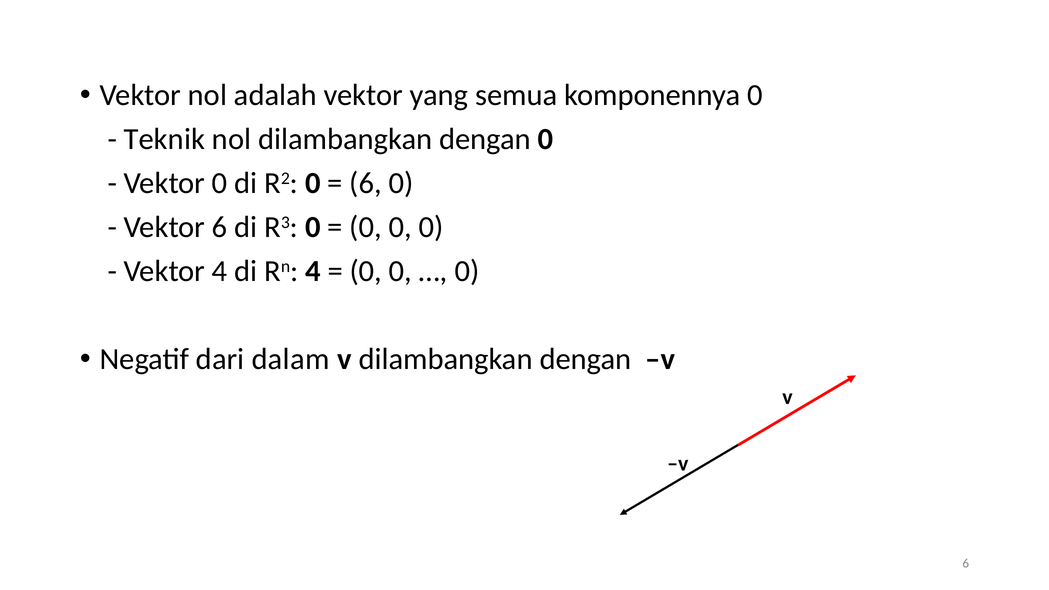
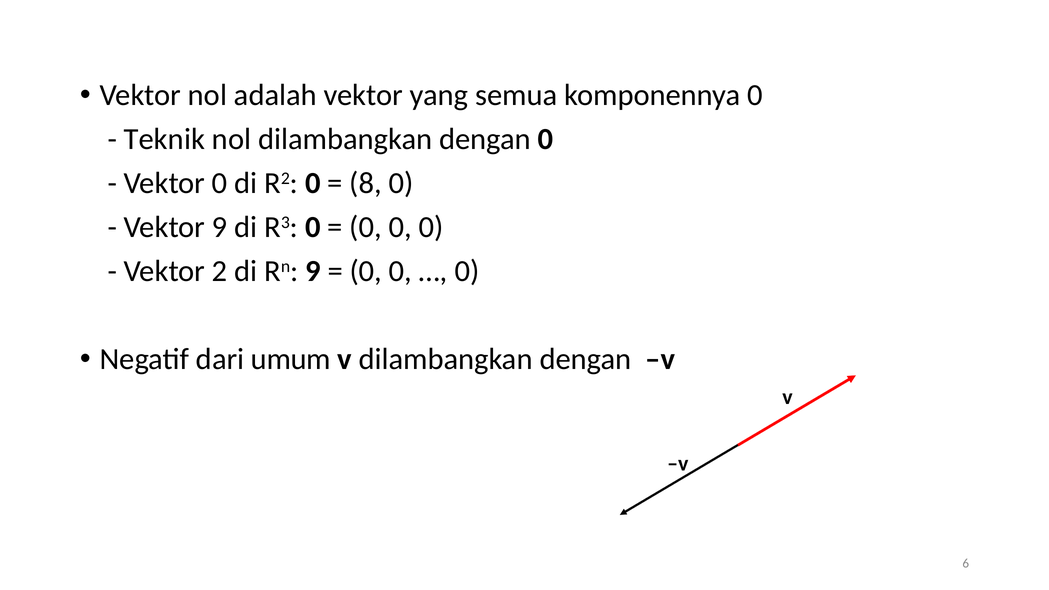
6: 6 -> 8 (366, 183)
Vektor 6: 6 -> 9 (220, 227)
Vektor 4: 4 -> 2 (220, 271)
Rn 4: 4 -> 9 (313, 271)
dalam: dalam -> umum (291, 359)
